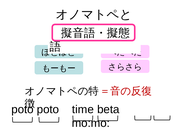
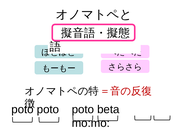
time: time -> poto (83, 110)
